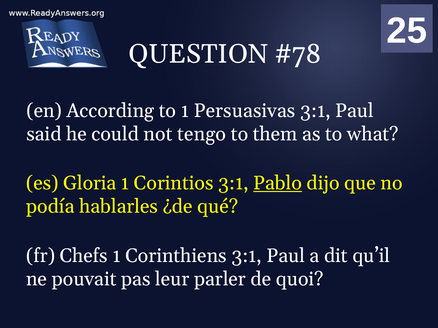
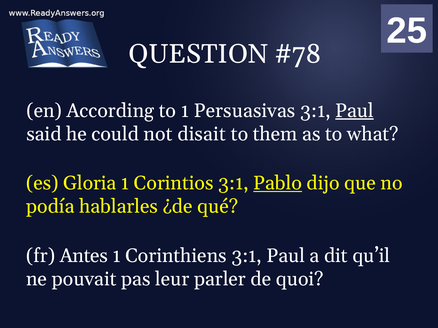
Paul underline: none -> present (355, 111)
tengo: tengo -> disait (202, 134)
Chefs: Chefs -> Antes (84, 256)
